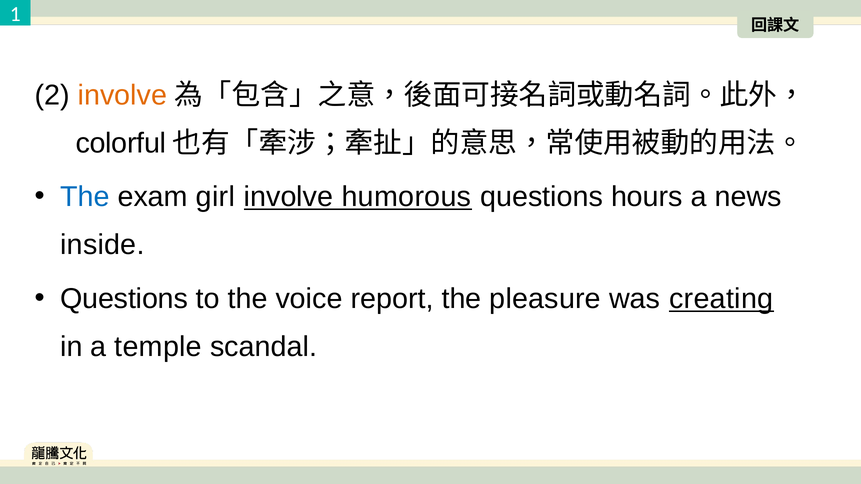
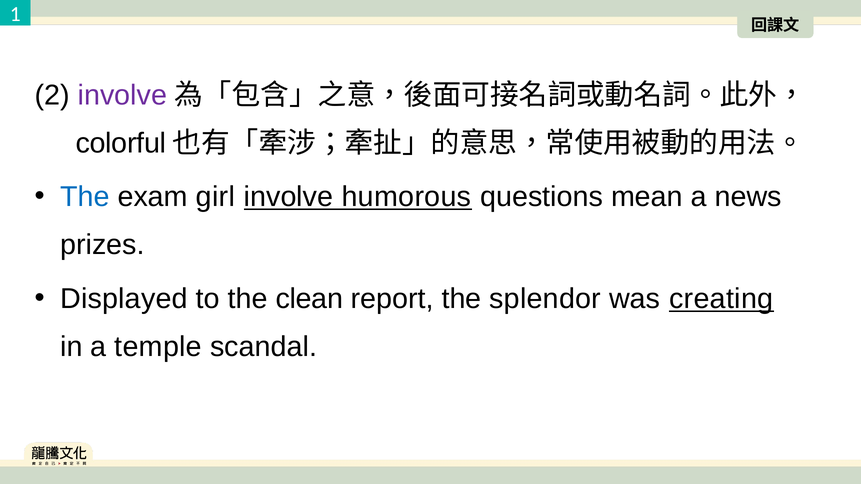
involve colour: orange -> purple (122, 95)
hours: hours -> mean (647, 197)
inside: inside -> prizes (103, 245)
Questions: Questions -> Displayed (124, 299)
voice: voice -> clean (309, 299)
pleasure: pleasure -> splendor (545, 299)
